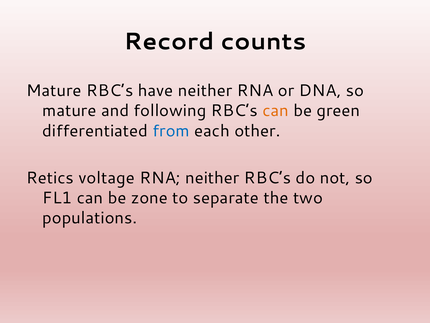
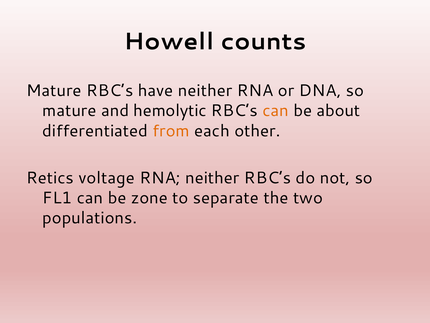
Record: Record -> Howell (169, 41)
following: following -> hemolytic (170, 111)
green: green -> about (338, 111)
from colour: blue -> orange (171, 131)
